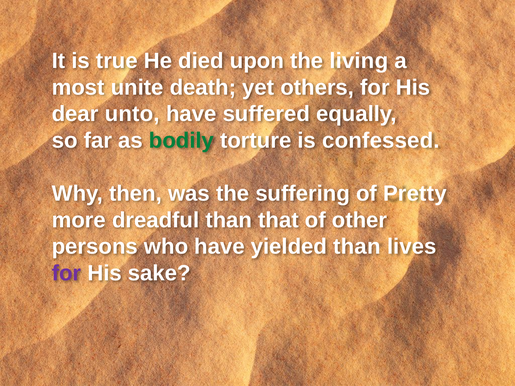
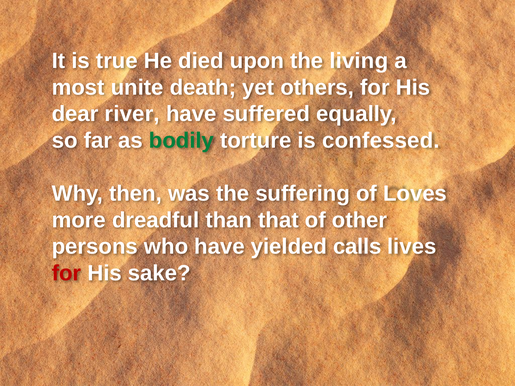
unto: unto -> river (132, 114)
Pretty: Pretty -> Loves (415, 194)
yielded than: than -> calls (357, 247)
for colour: purple -> red (67, 273)
